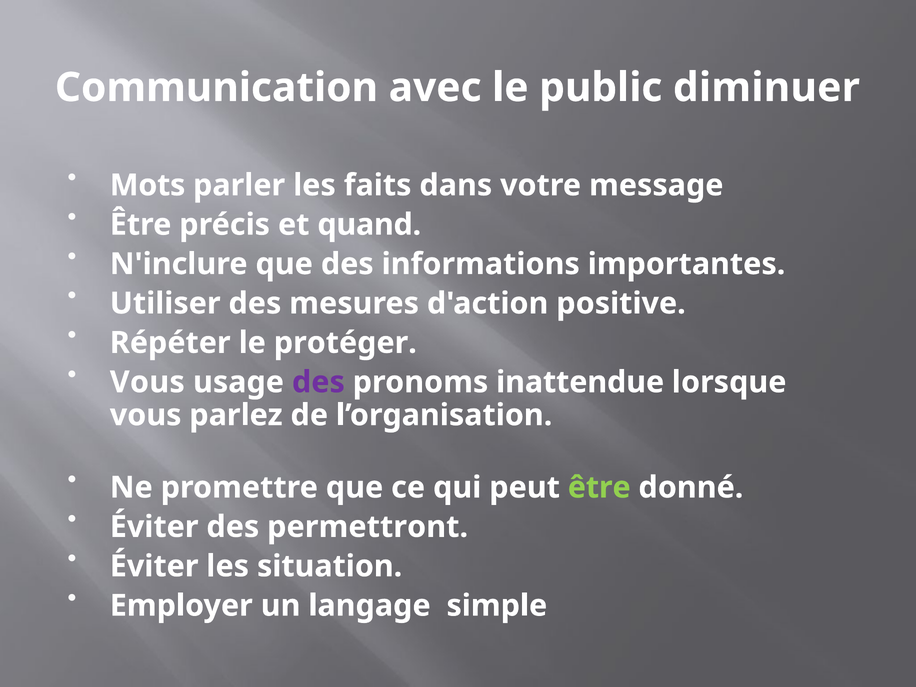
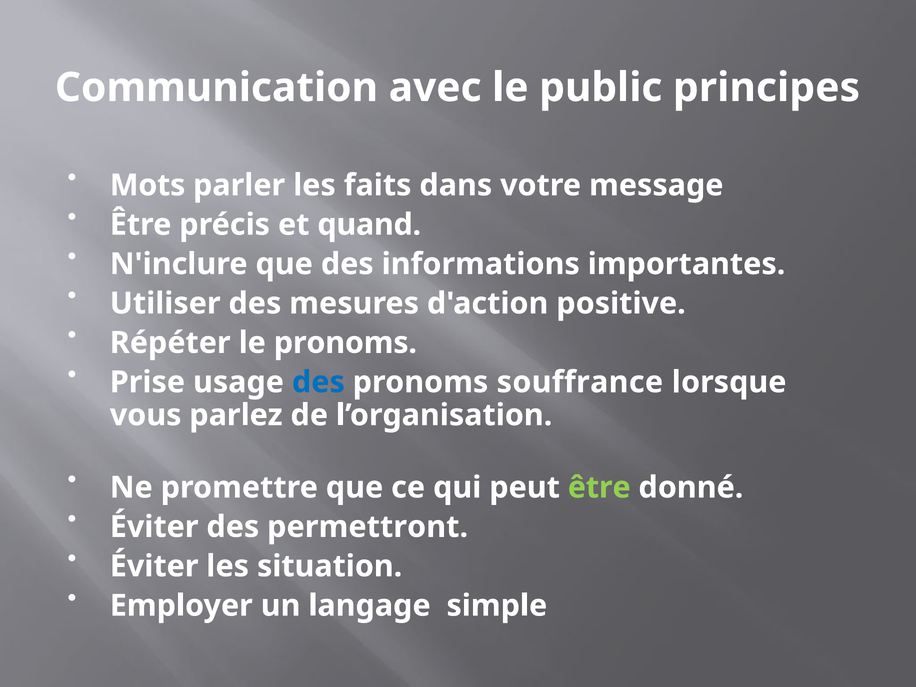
diminuer: diminuer -> principes (767, 88)
le protéger: protéger -> pronoms (345, 343)
Vous: Vous -> Prise (147, 382)
des colour: purple -> blue (318, 382)
inattendue: inattendue -> souffrance (580, 382)
